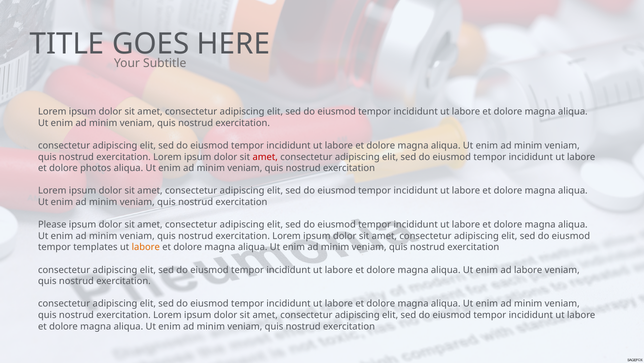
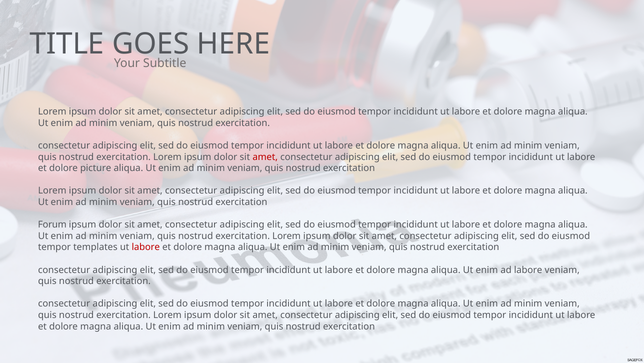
photos: photos -> picture (96, 168)
Please: Please -> Forum (52, 224)
labore colour: orange -> red (146, 247)
